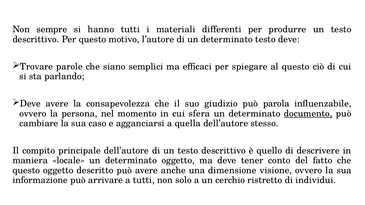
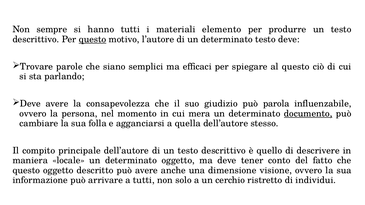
differenti: differenti -> elemento (222, 30)
questo underline: none -> present (92, 39)
sfera: sfera -> mera (199, 114)
caso: caso -> folla (98, 124)
